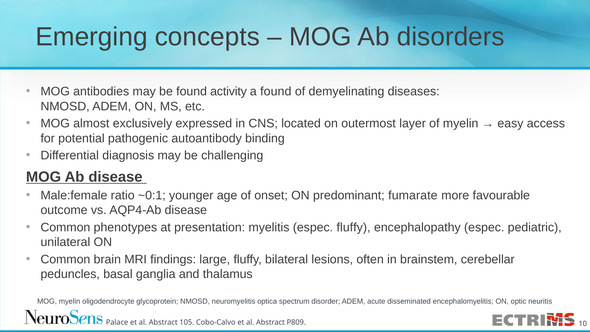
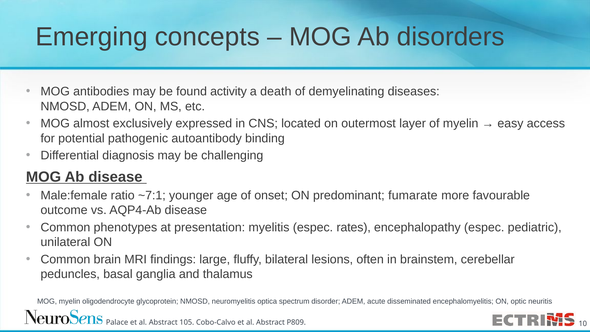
a found: found -> death (276, 92)
~0:1: ~0:1 -> ~7:1 (152, 195)
espec fluffy: fluffy -> rates (354, 227)
